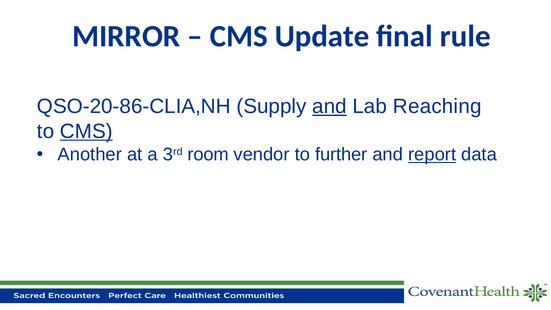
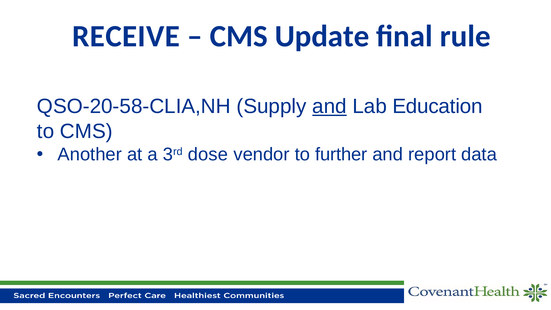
MIRROR: MIRROR -> RECEIVE (126, 36)
QSO-20-86-CLIA,NH: QSO-20-86-CLIA,NH -> QSO-20-58-CLIA,NH (134, 106)
Reaching: Reaching -> Education (437, 106)
CMS underline: present -> none (86, 131)
room: room -> dose (208, 155)
report underline: present -> none (432, 155)
